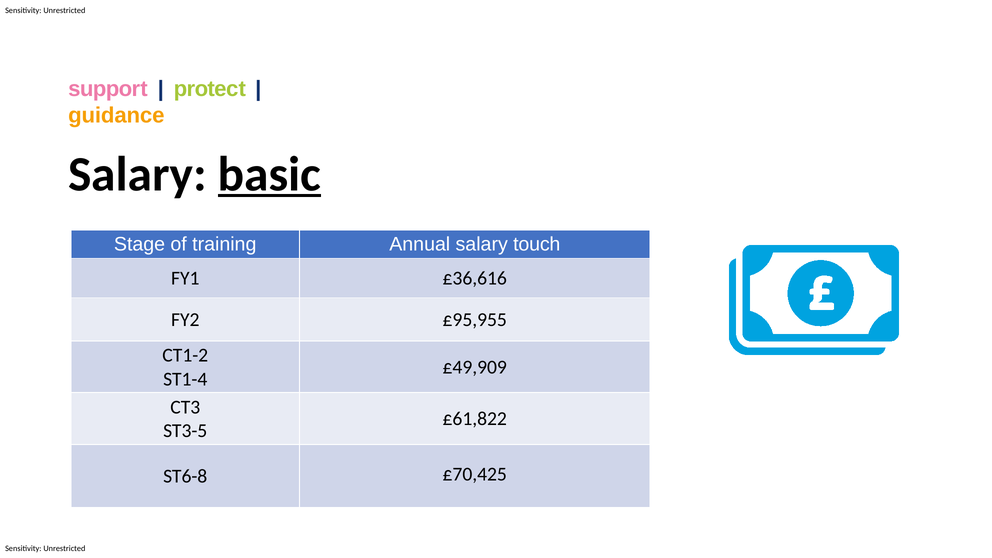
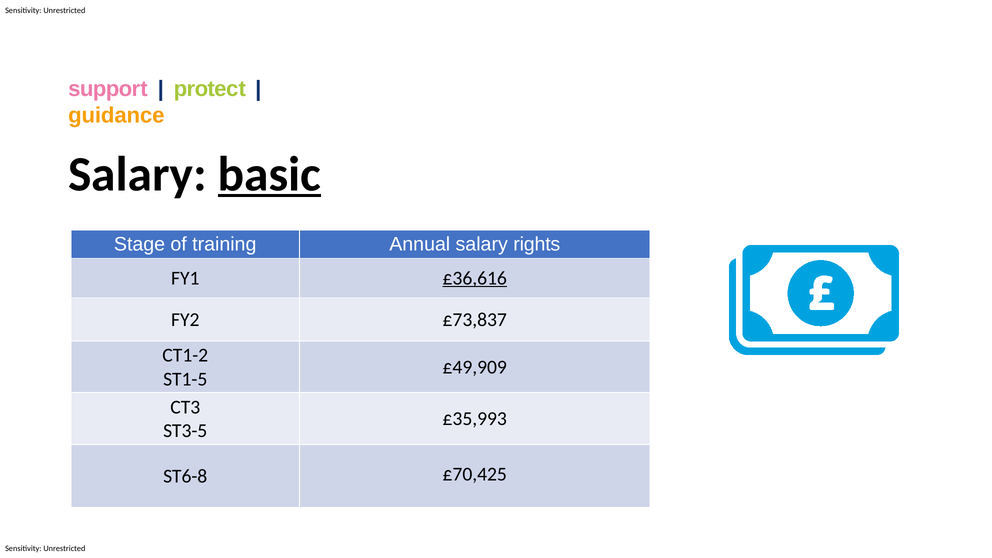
touch: touch -> rights (537, 244)
£36,616 underline: none -> present (475, 278)
£95,955: £95,955 -> £73,837 (475, 320)
ST1-4: ST1-4 -> ST1-5 (185, 379)
£61,822: £61,822 -> £35,993 (475, 419)
